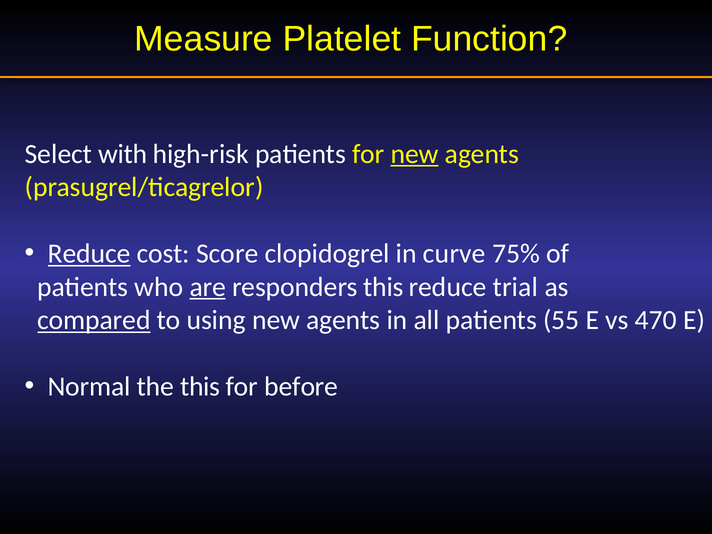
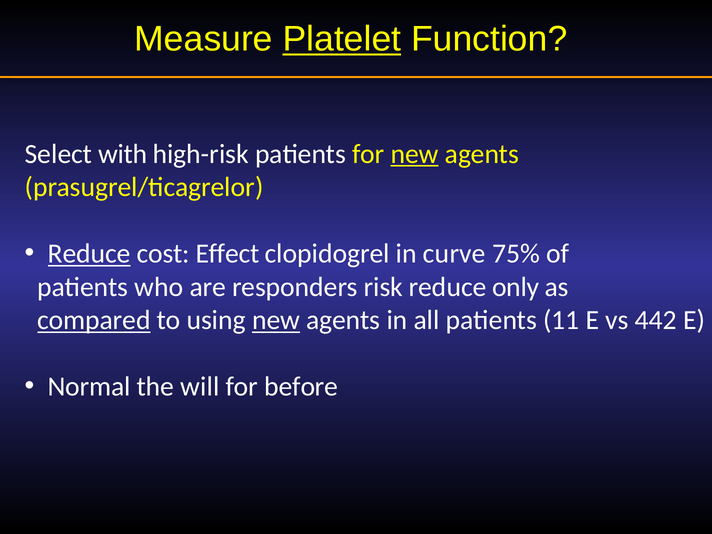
Platelet underline: none -> present (342, 39)
Score: Score -> Effect (227, 254)
are underline: present -> none (208, 287)
responders this: this -> risk (383, 287)
trial: trial -> only (516, 287)
new underline: none -> present (276, 320)
55: 55 -> 11 (561, 320)
470: 470 -> 442 (656, 320)
the this: this -> will (200, 387)
